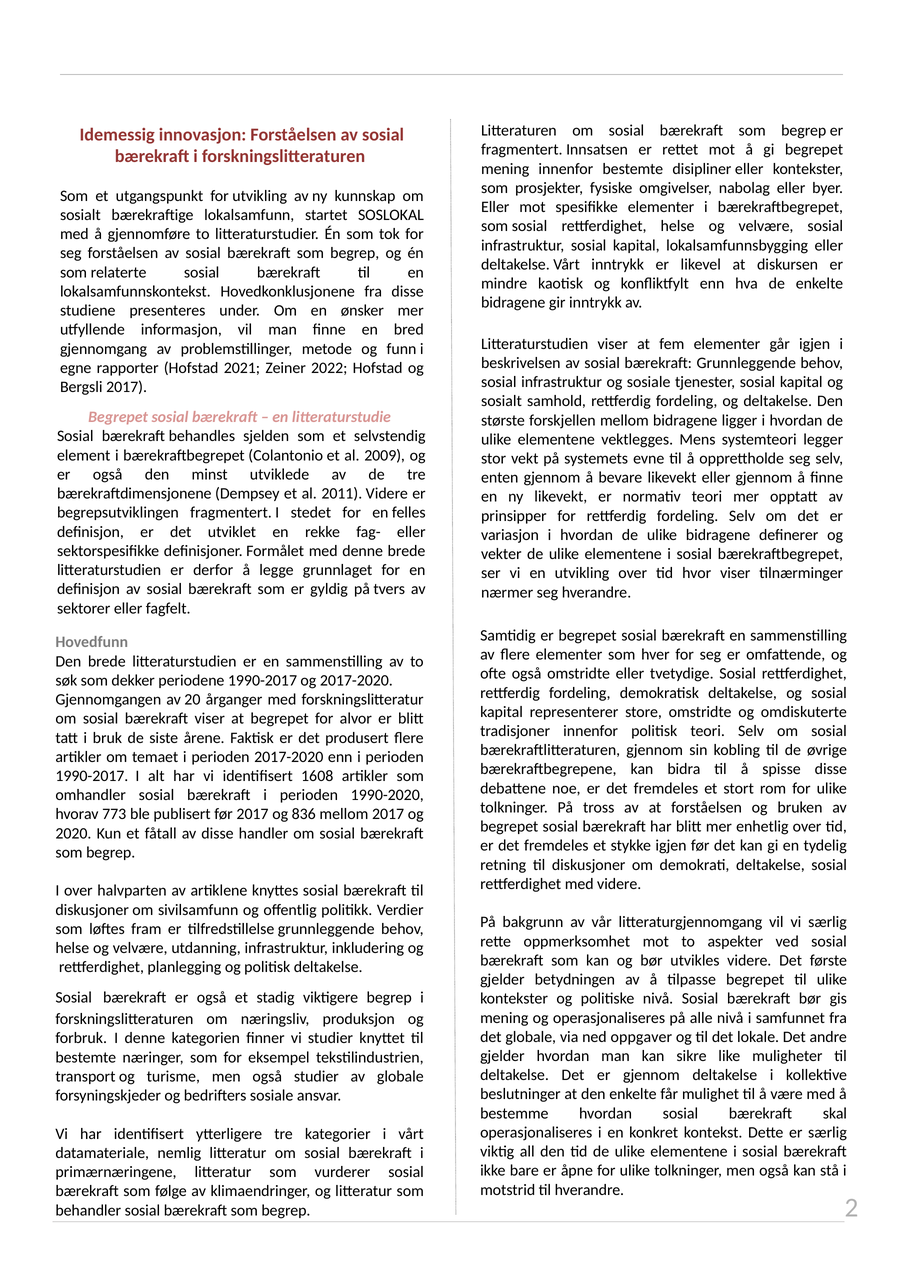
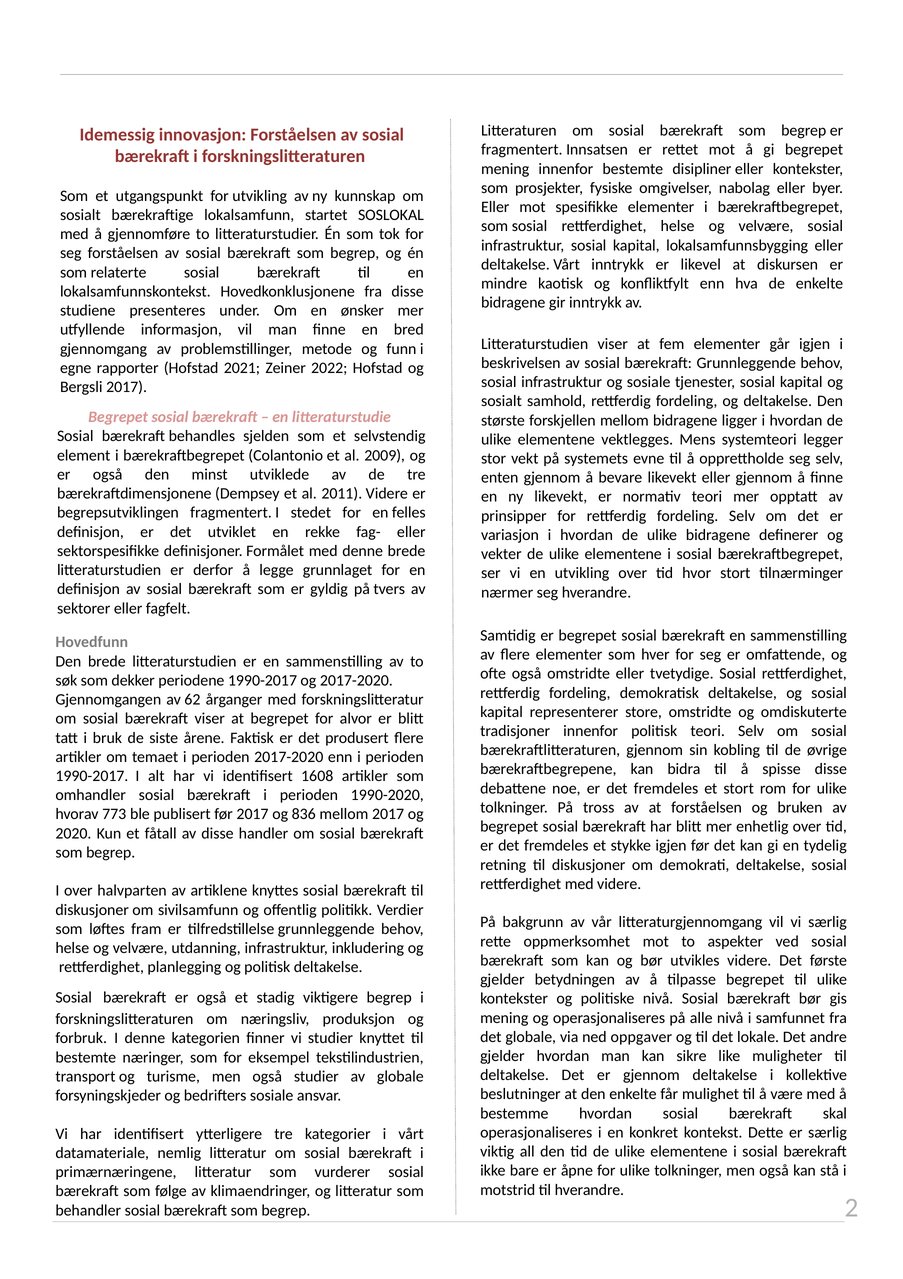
hvor viser: viser -> stort (735, 573)
20: 20 -> 62 (192, 699)
